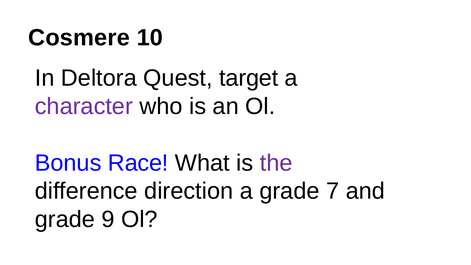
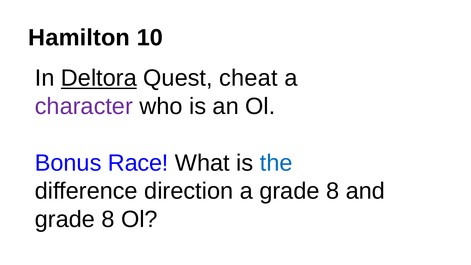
Cosmere: Cosmere -> Hamilton (79, 38)
Deltora underline: none -> present (99, 78)
target: target -> cheat (249, 78)
the colour: purple -> blue (276, 163)
a grade 7: 7 -> 8 (333, 191)
9: 9 -> 8 (108, 219)
